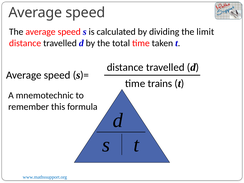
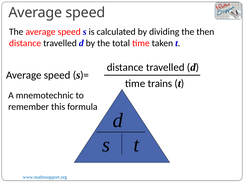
limit: limit -> then (205, 32)
